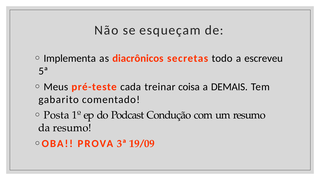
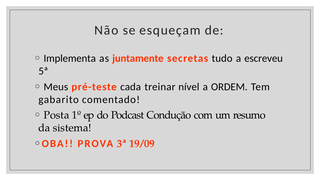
diacrônicos: diacrônicos -> juntamente (138, 58)
todo: todo -> tudo (222, 58)
coisa: coisa -> nível (189, 87)
DEMAIS: DEMAIS -> ORDEM (229, 87)
da resumo: resumo -> sistema (72, 128)
